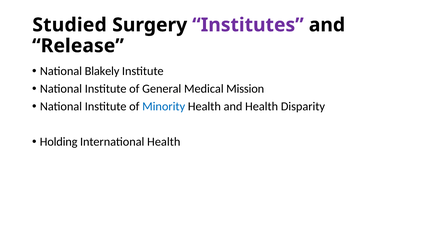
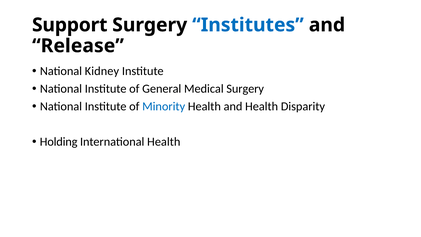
Studied: Studied -> Support (70, 25)
Institutes colour: purple -> blue (248, 25)
Blakely: Blakely -> Kidney (102, 71)
Medical Mission: Mission -> Surgery (245, 89)
